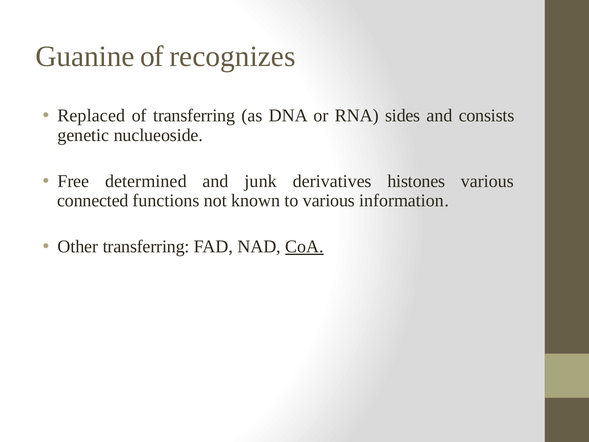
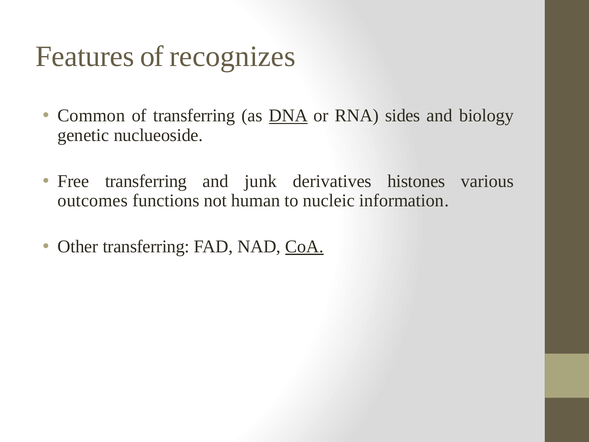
Guanine: Guanine -> Features (85, 57)
Replaced: Replaced -> Common (91, 116)
DNA underline: none -> present (288, 116)
consists: consists -> biology (486, 116)
Free determined: determined -> transferring (146, 181)
connected: connected -> outcomes (93, 200)
known: known -> human (256, 200)
to various: various -> nucleic (329, 200)
